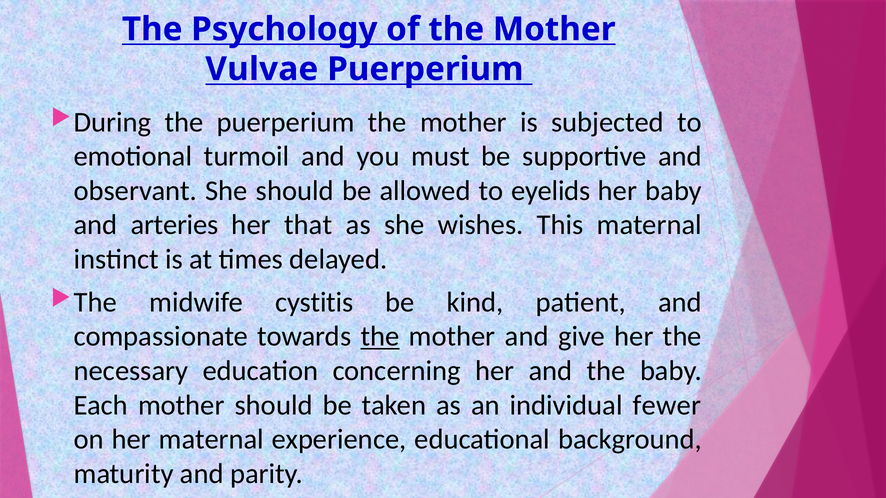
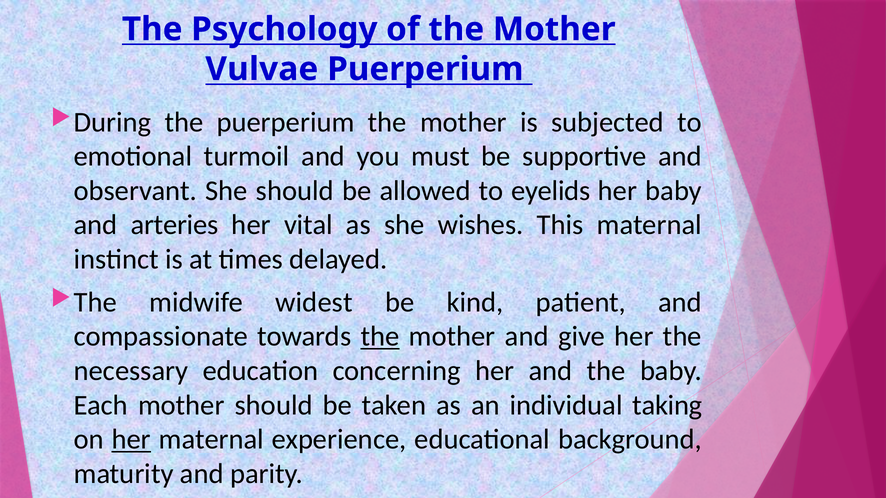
that: that -> vital (308, 225)
cystitis: cystitis -> widest (314, 302)
fewer: fewer -> taking (667, 405)
her underline: none -> present (131, 440)
